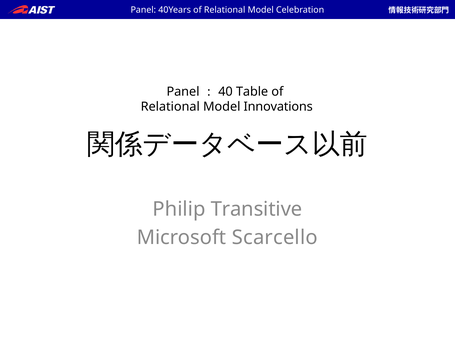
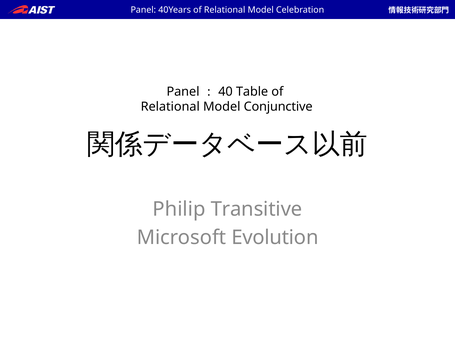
Innovations: Innovations -> Conjunctive (278, 107)
Scarcello: Scarcello -> Evolution (275, 238)
